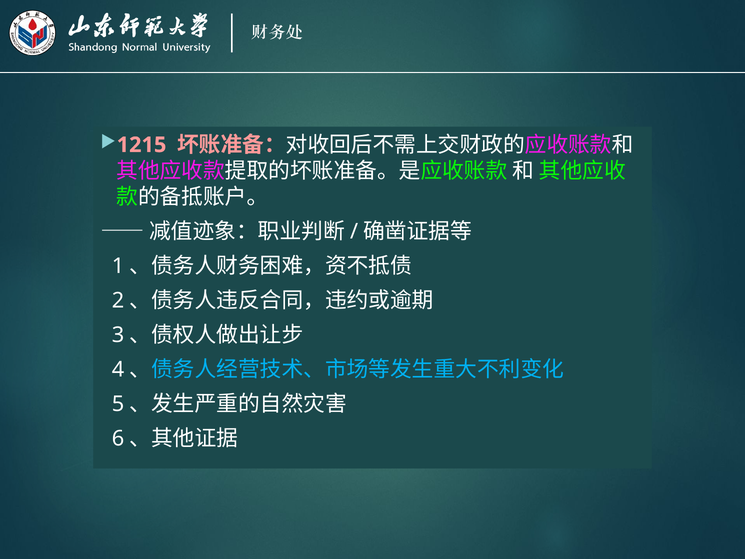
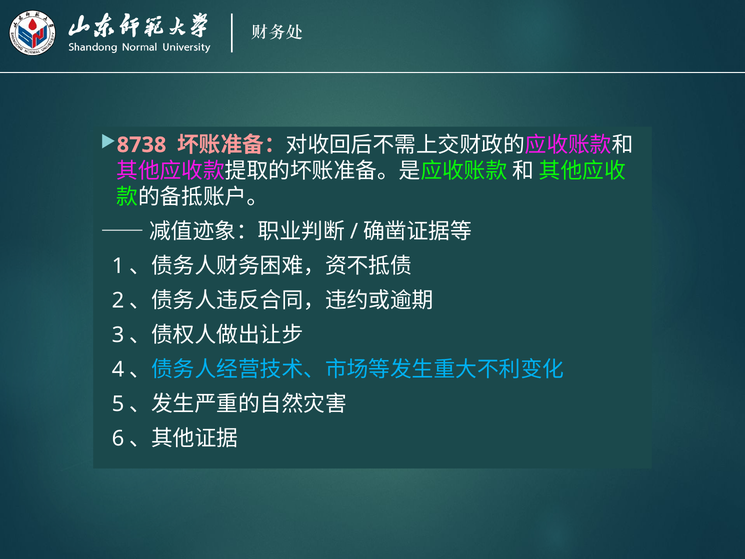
1215: 1215 -> 8738 (142, 145)
